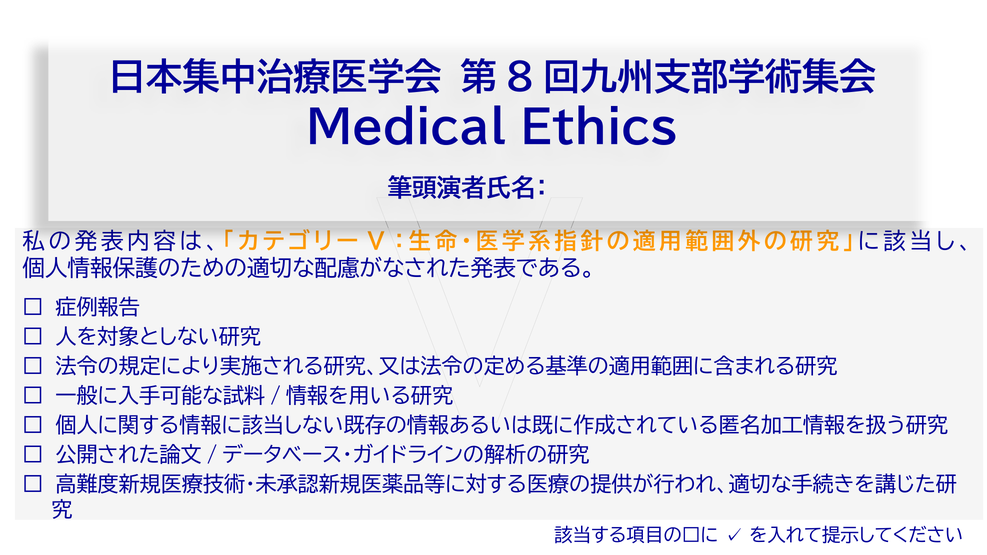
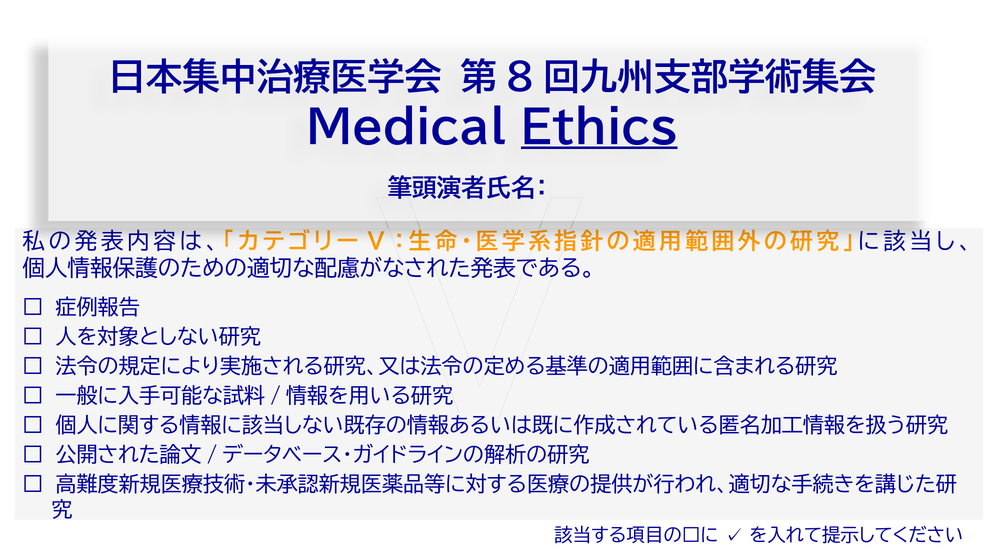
Ethics underline: none -> present (599, 128)
